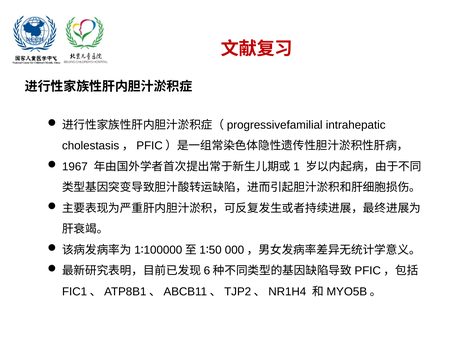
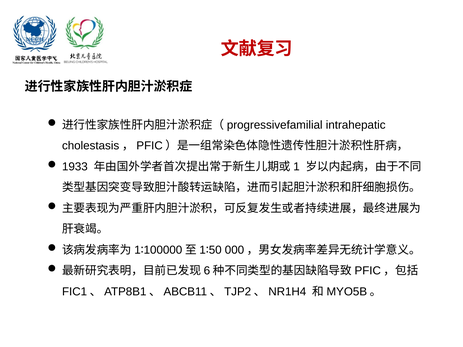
1967: 1967 -> 1933 (75, 167)
